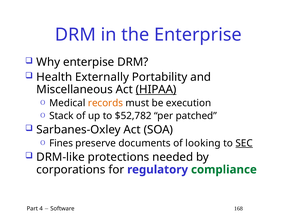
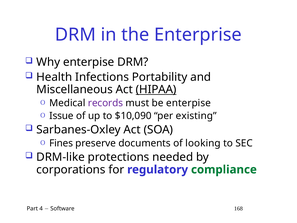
Externally: Externally -> Infections (102, 77)
records colour: orange -> purple (105, 103)
be execution: execution -> enterpise (189, 103)
Stack: Stack -> Issue (61, 116)
$52,782: $52,782 -> $10,090 (133, 116)
patched: patched -> existing (196, 116)
SEC underline: present -> none (244, 143)
